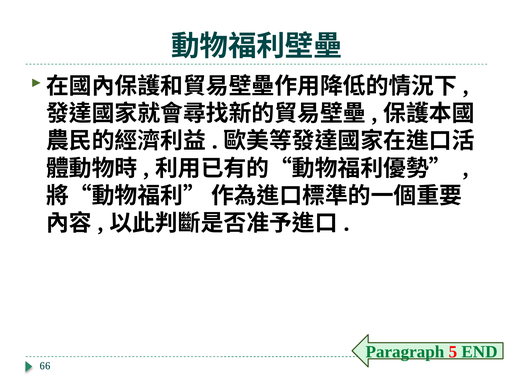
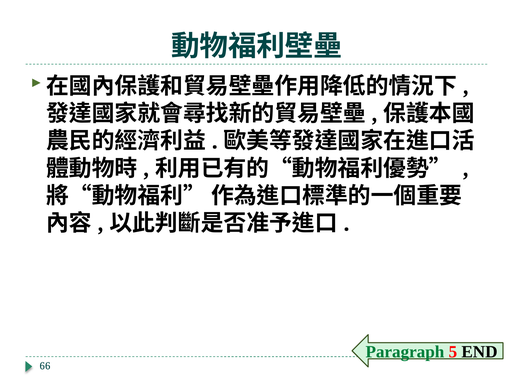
END colour: green -> black (479, 352)
